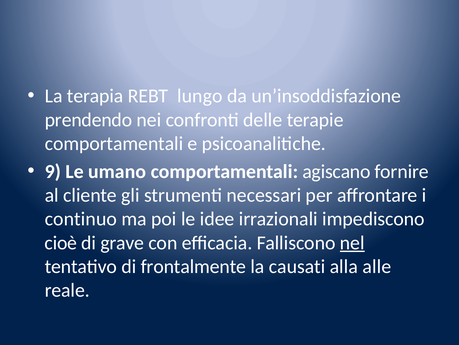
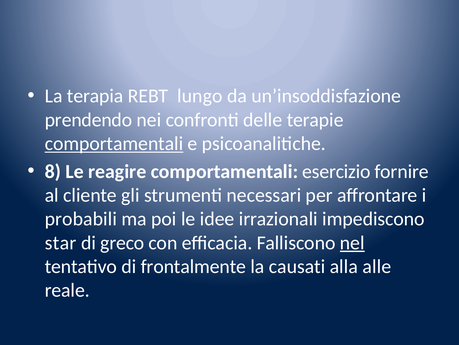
comportamentali underline: none -> present (114, 143)
9: 9 -> 8 (53, 171)
umano: umano -> reagire (117, 171)
agiscano: agiscano -> esercizio (336, 171)
continuo: continuo -> probabili (81, 219)
cioè: cioè -> star (61, 242)
grave: grave -> greco (122, 242)
